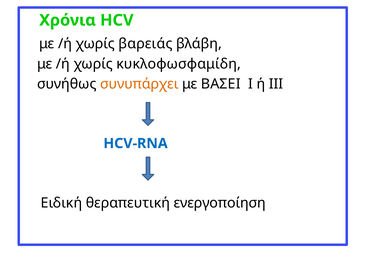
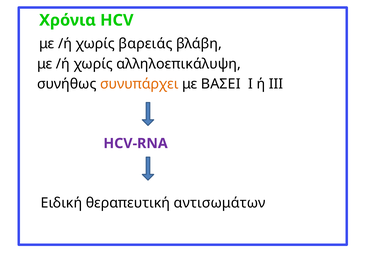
κυκλοφωσφαμίδη: κυκλοφωσφαμίδη -> αλληλοεπικάλυψη (179, 64)
HCV-RNA colour: blue -> purple (136, 143)
ενεργοποίηση: ενεργοποίηση -> αντισωμάτων (220, 203)
